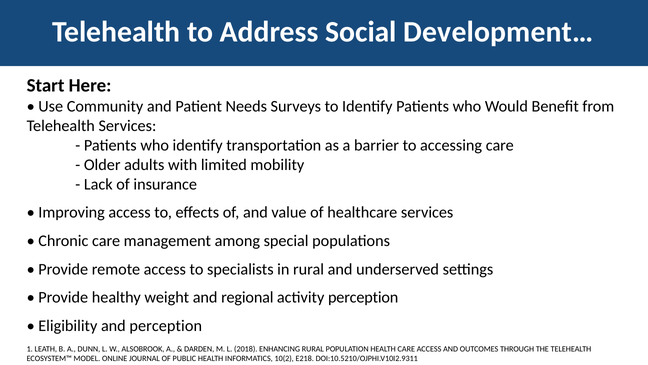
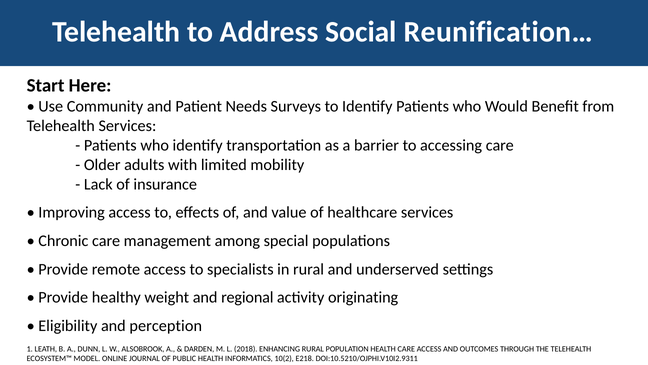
Development…: Development… -> Reunification… (498, 32)
activity perception: perception -> originating (363, 297)
